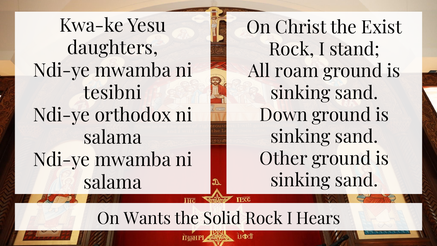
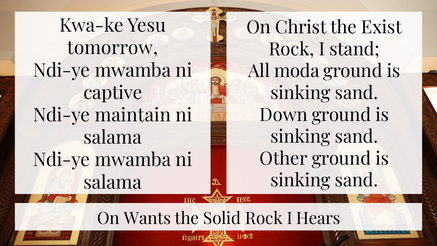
daughters: daughters -> tomorrow (113, 48)
roam: roam -> moda (297, 71)
tesibni: tesibni -> captive (113, 93)
orthodox: orthodox -> maintain (133, 115)
